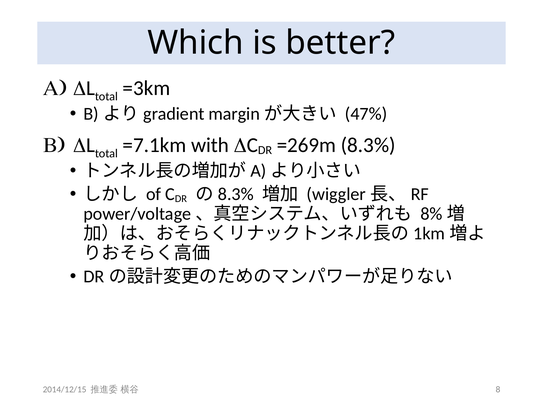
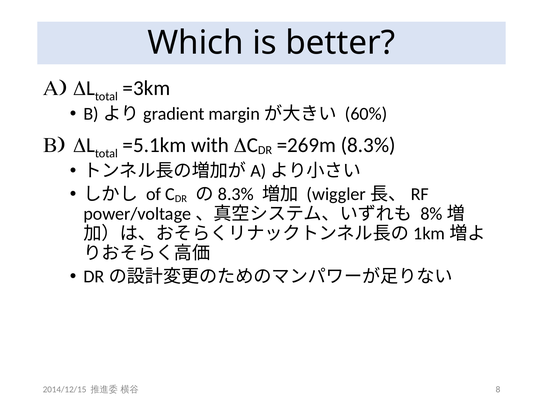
47%: 47% -> 60% (366, 114)
=7.1km: =7.1km -> =5.1km (154, 145)
